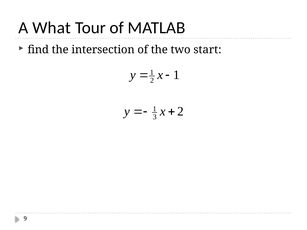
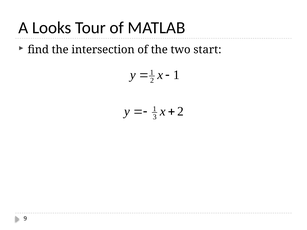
What: What -> Looks (52, 28)
